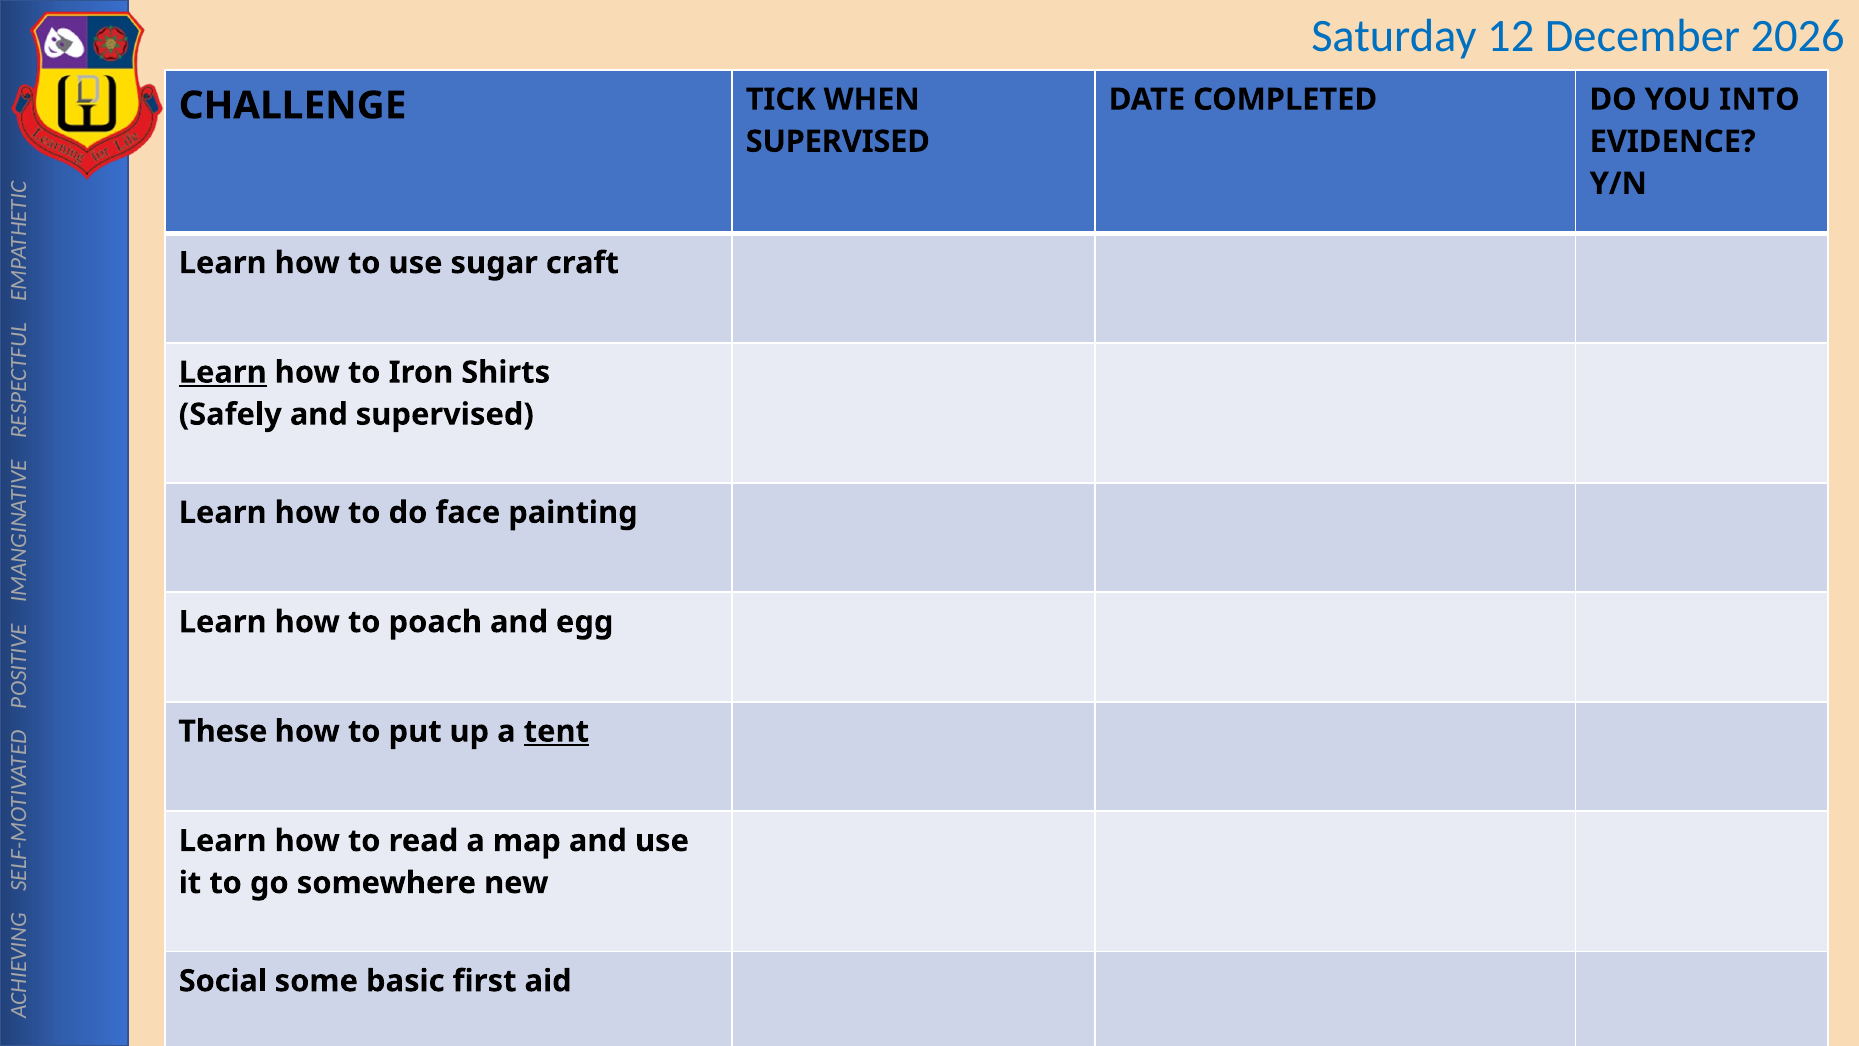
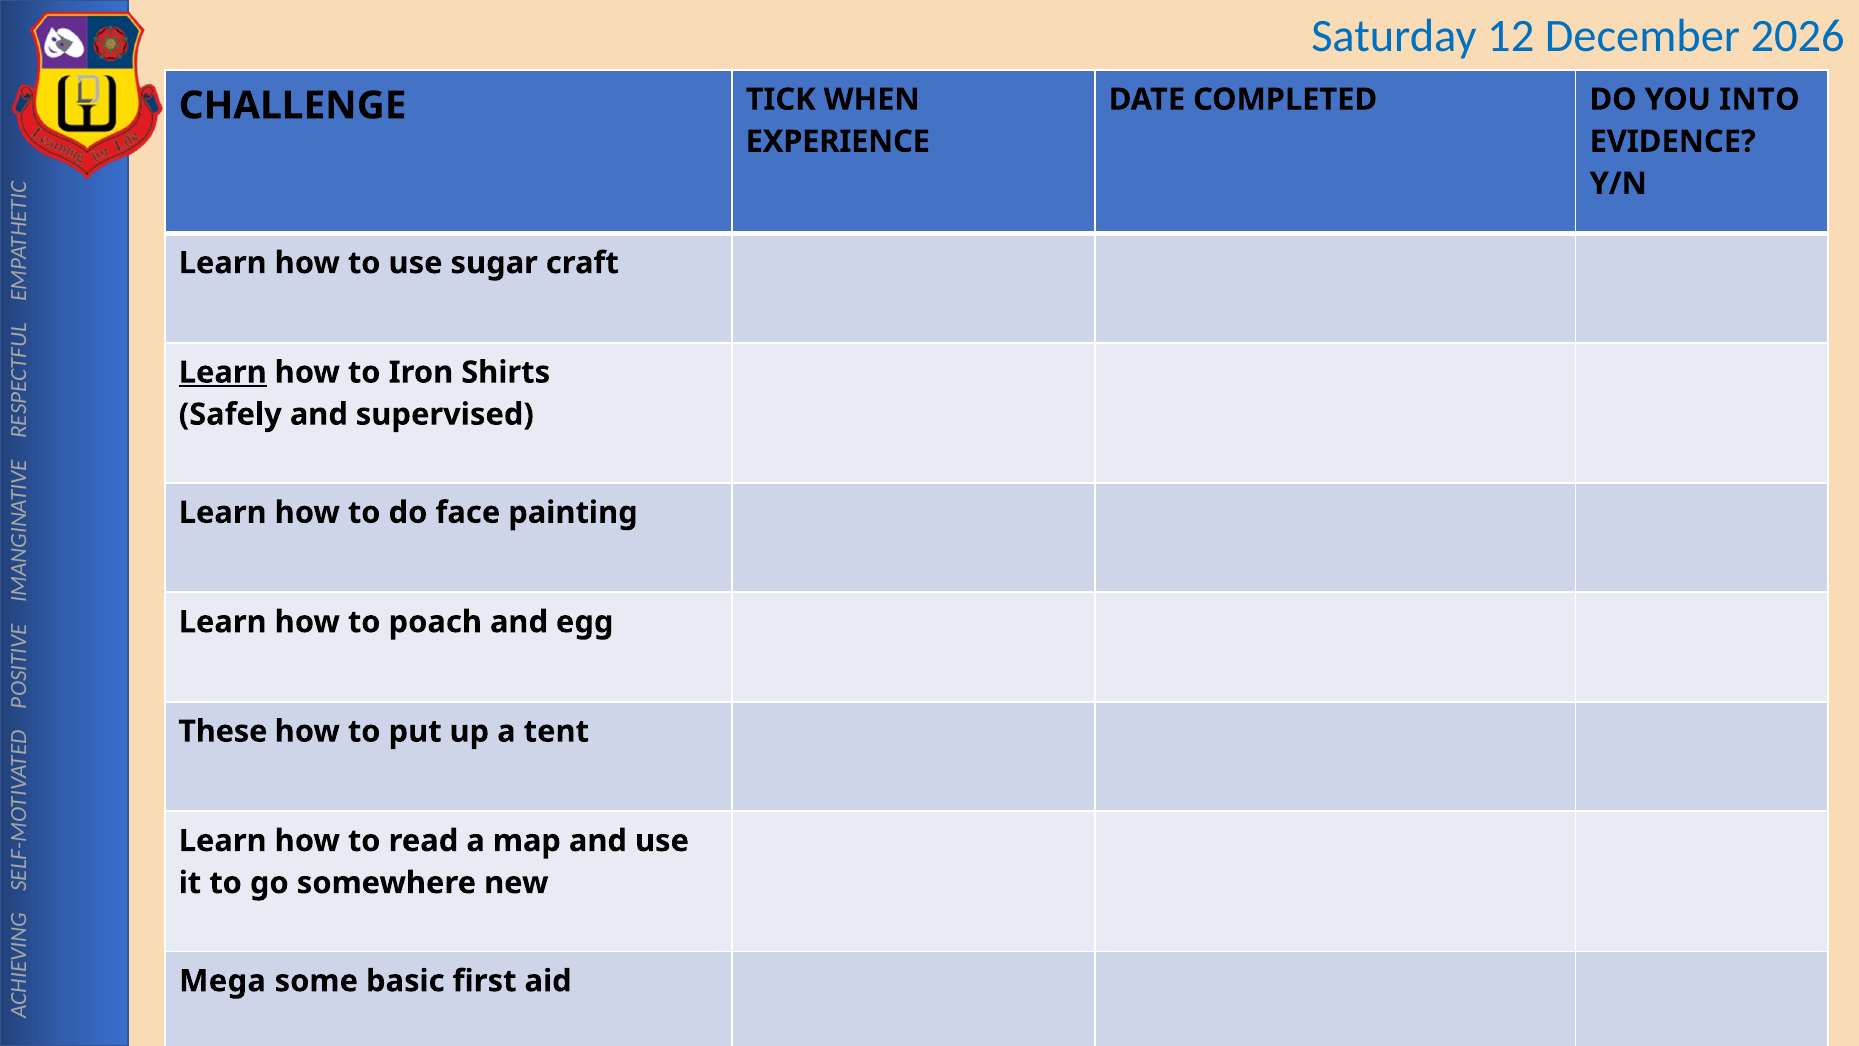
SUPERVISED: SUPERVISED -> EXPERIENCE (838, 142)
tent underline: present -> none (556, 731)
Social: Social -> Mega (223, 981)
